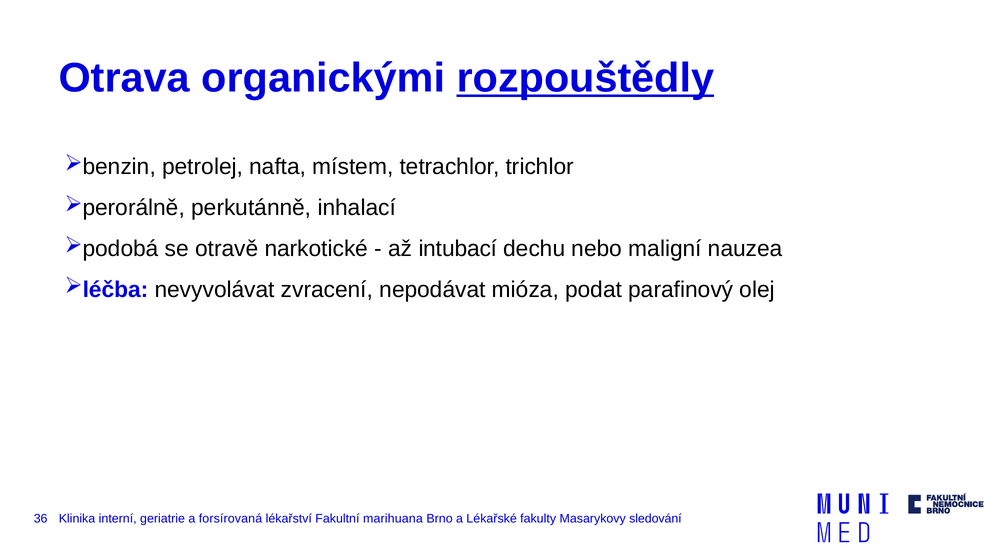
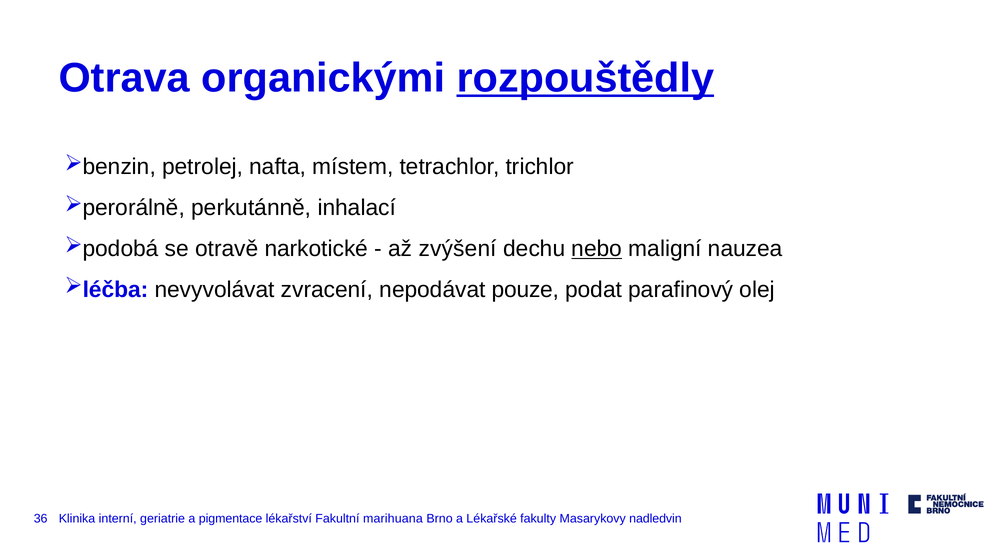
intubací: intubací -> zvýšení (458, 249)
nebo underline: none -> present (597, 249)
mióza: mióza -> pouze (526, 290)
forsírovaná: forsírovaná -> pigmentace (231, 519)
sledování: sledování -> nadledvin (655, 519)
